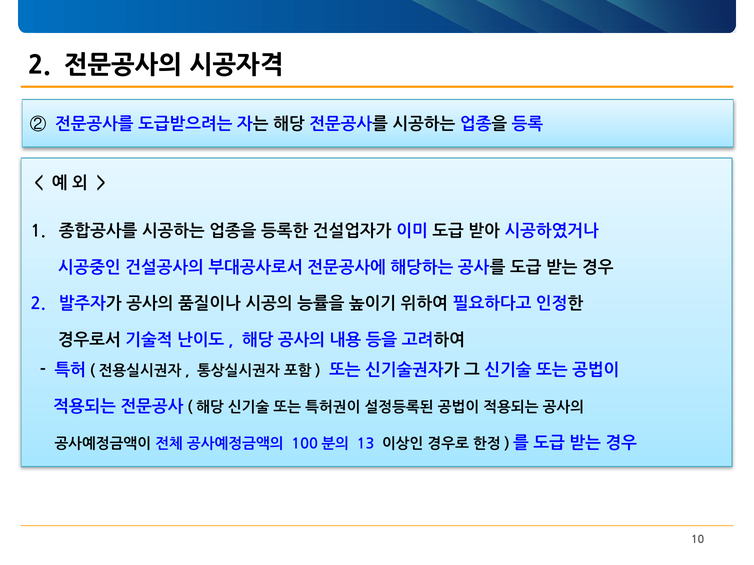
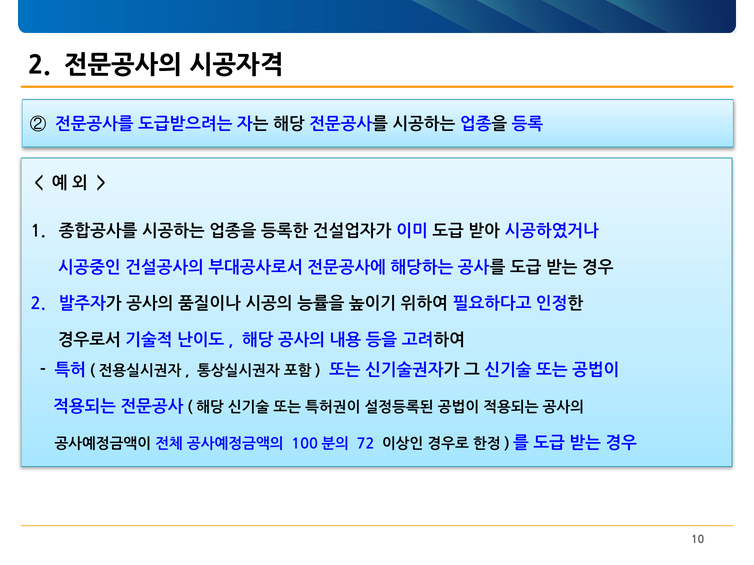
13: 13 -> 72 (366, 444)
